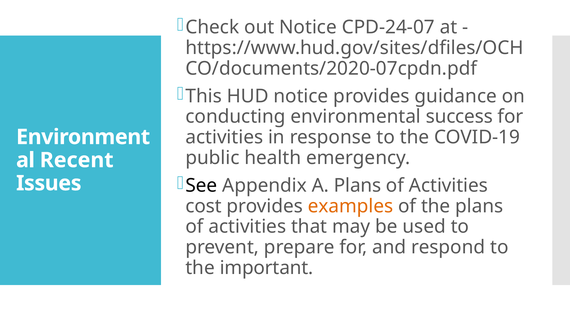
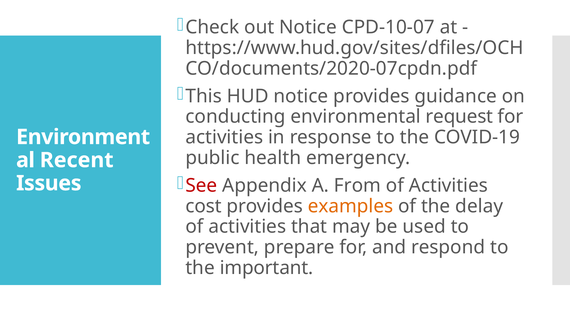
CPD-24-07: CPD-24-07 -> CPD-10-07 (388, 27)
success: success -> request (459, 117)
See colour: black -> red (201, 185)
A Plans: Plans -> From (358, 185)
the plans: plans -> delay (479, 206)
